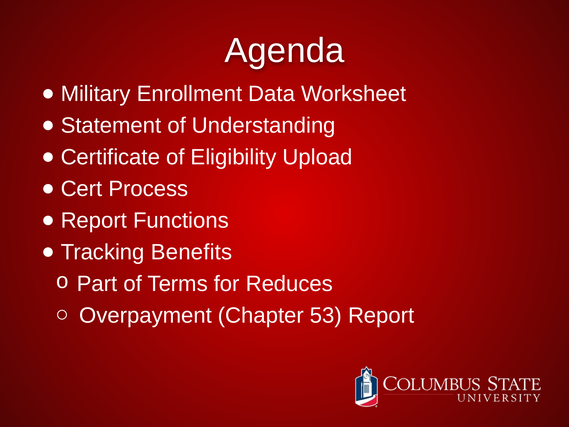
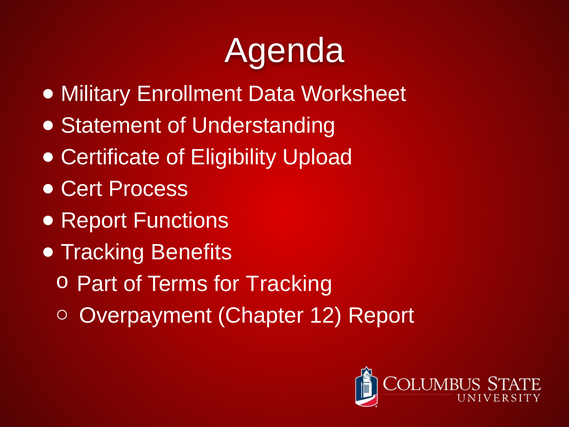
for Reduces: Reduces -> Tracking (289, 284)
53: 53 -> 12 (326, 315)
